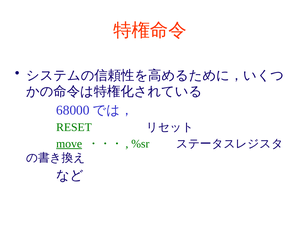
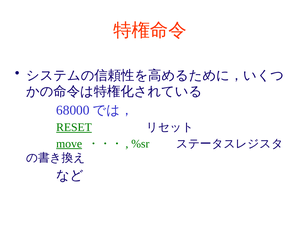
RESET underline: none -> present (74, 127)
